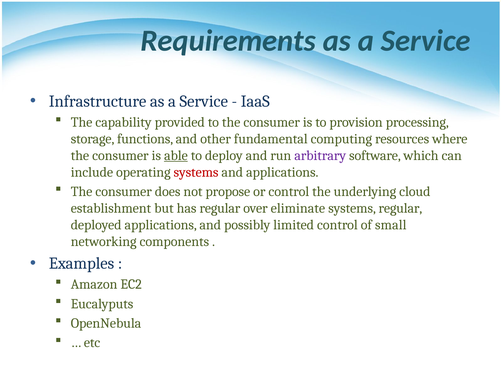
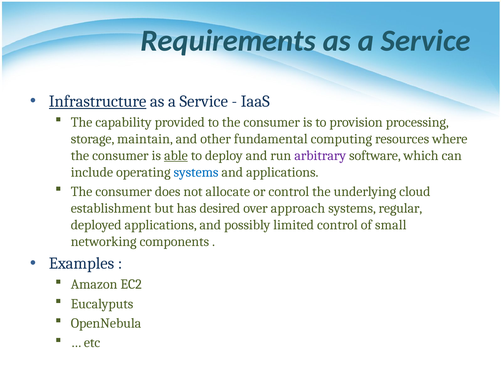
Infrastructure underline: none -> present (98, 101)
functions: functions -> maintain (145, 139)
systems colour: red -> blue (196, 172)
propose: propose -> allocate (228, 192)
has regular: regular -> desired (220, 209)
eliminate: eliminate -> approach (298, 209)
